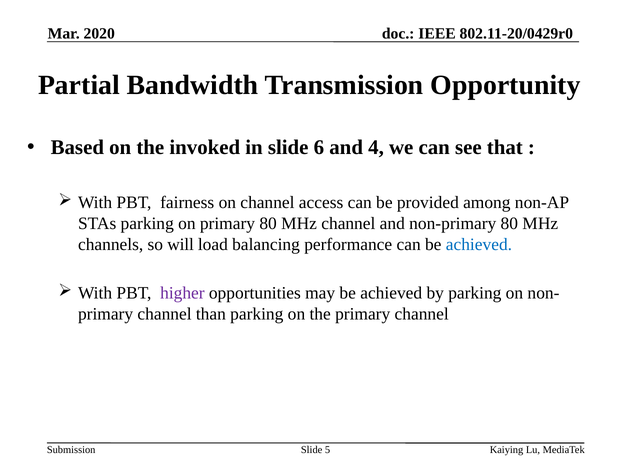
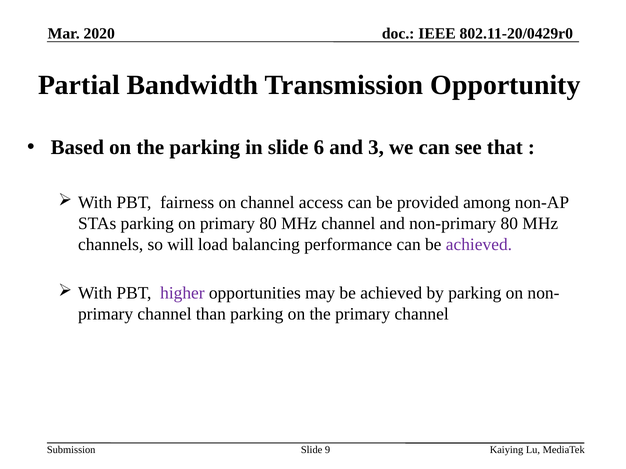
the invoked: invoked -> parking (205, 148)
4: 4 -> 3 (376, 148)
achieved colour: blue -> purple (479, 245)
5: 5 -> 9 (328, 450)
